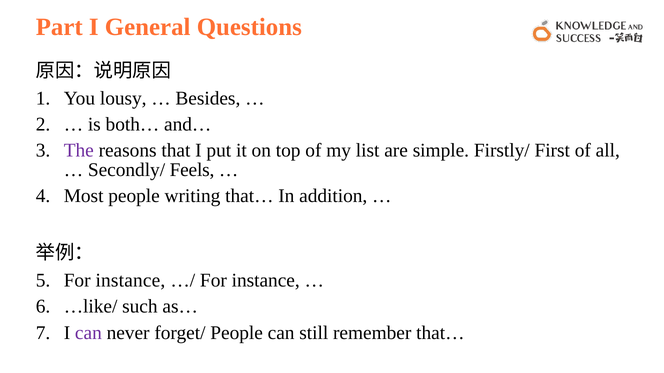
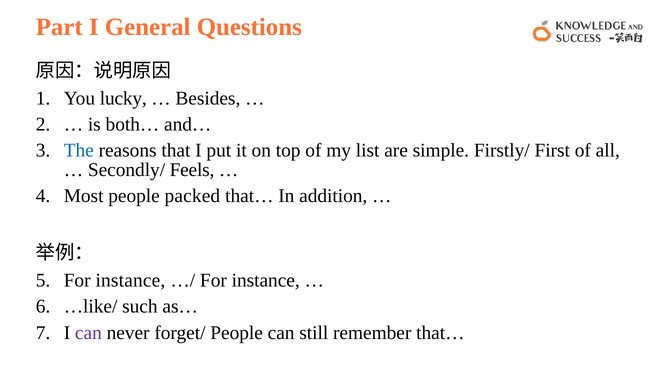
lousy: lousy -> lucky (123, 98)
The colour: purple -> blue (79, 151)
writing: writing -> packed (192, 196)
